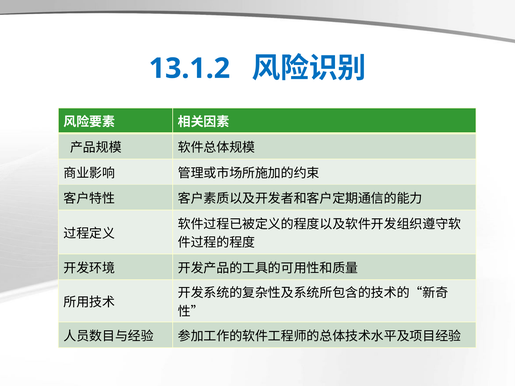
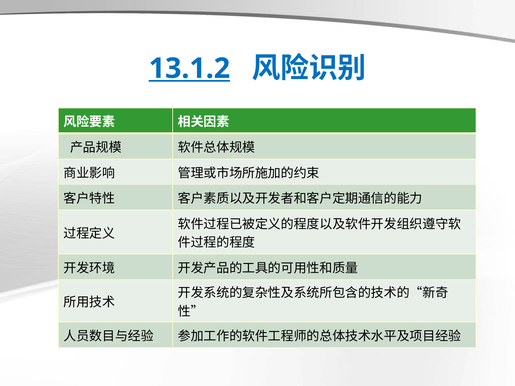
13.1.2 underline: none -> present (189, 68)
